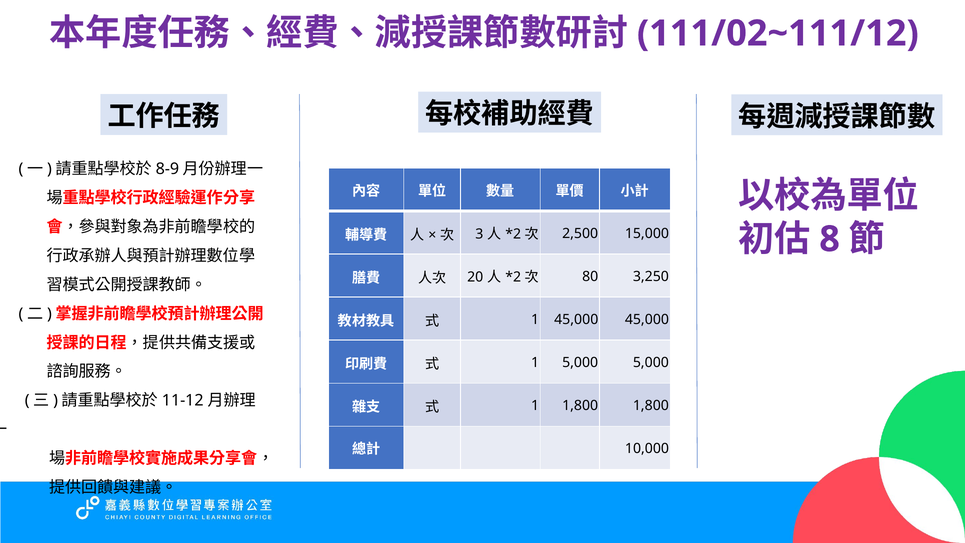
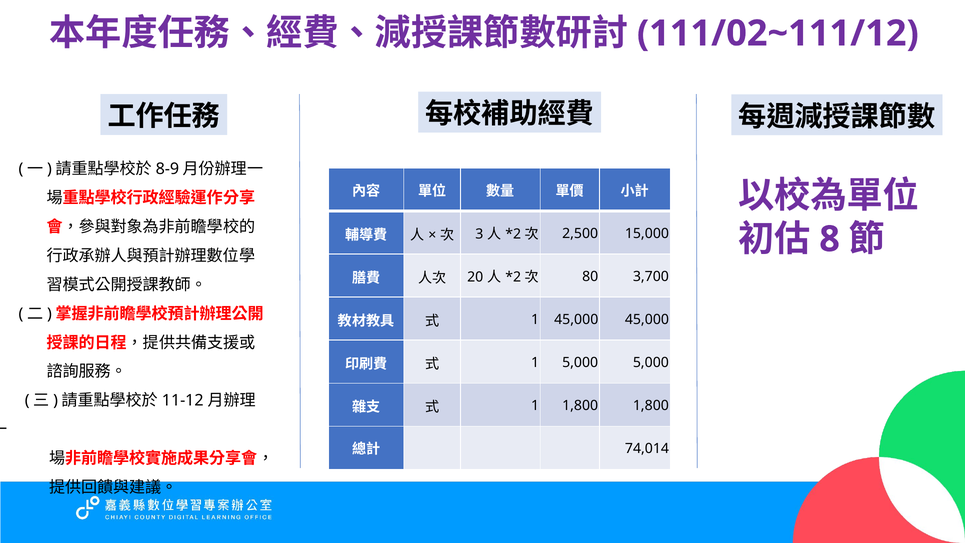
3,250: 3,250 -> 3,700 (651, 276)
10,000: 10,000 -> 74,014 (647, 448)
